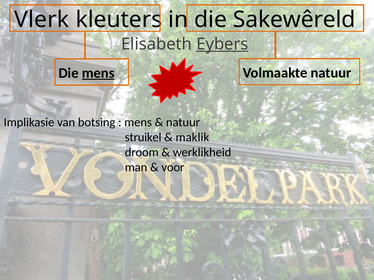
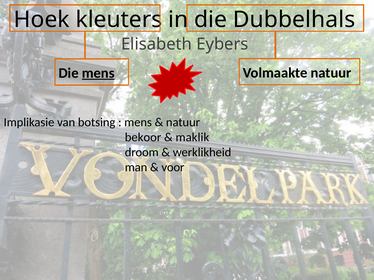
Vlerk: Vlerk -> Hoek (42, 20)
Sakewêreld: Sakewêreld -> Dubbelhals (294, 20)
Eybers underline: present -> none (222, 44)
struikel: struikel -> bekoor (143, 138)
